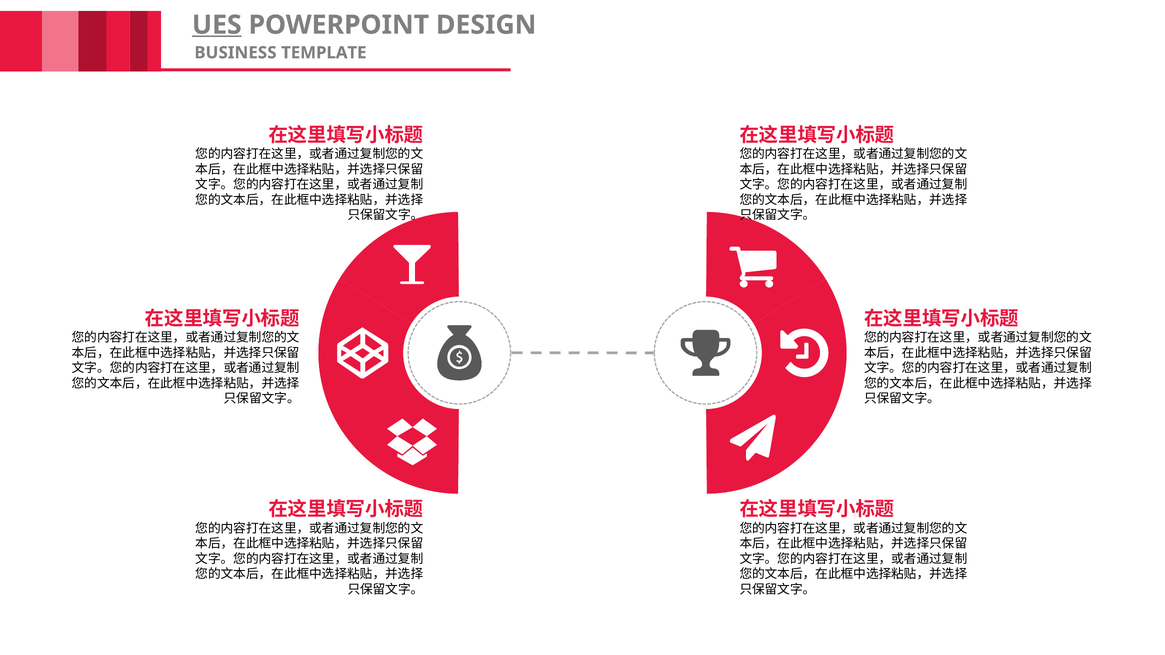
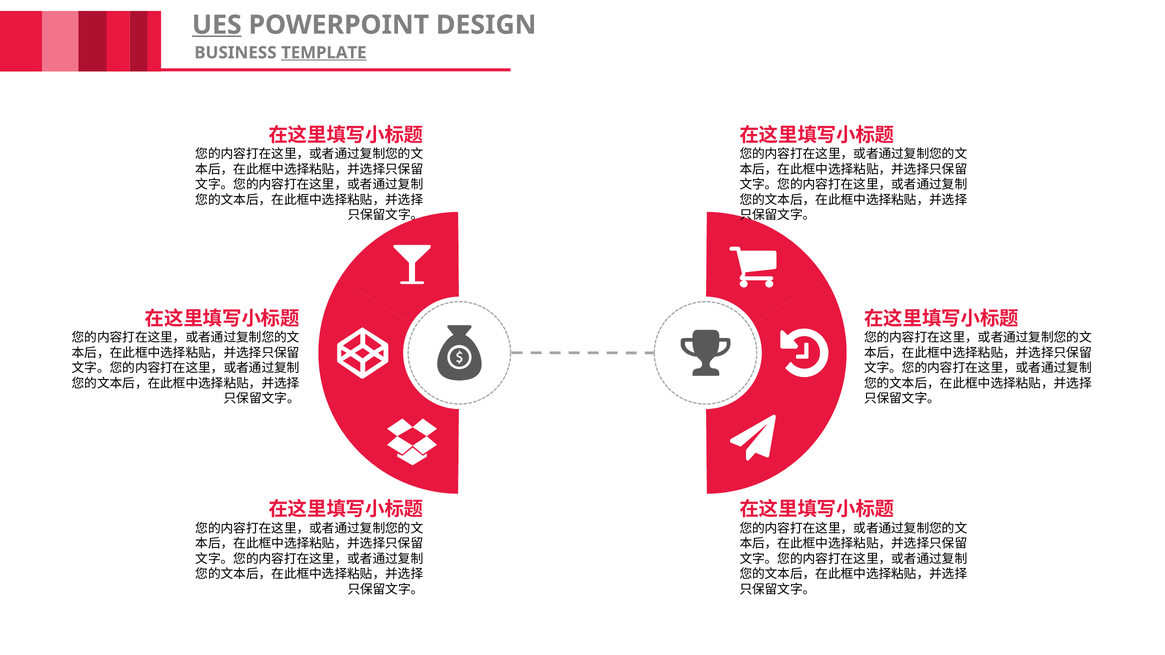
TEMPLATE underline: none -> present (324, 53)
